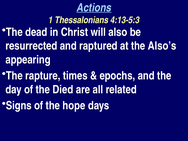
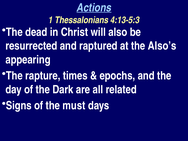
Died: Died -> Dark (63, 90)
hope: hope -> must (74, 106)
